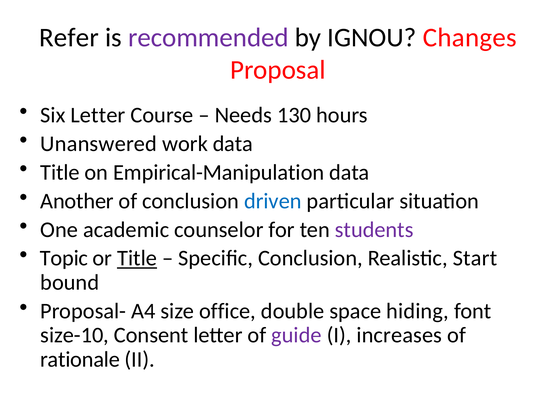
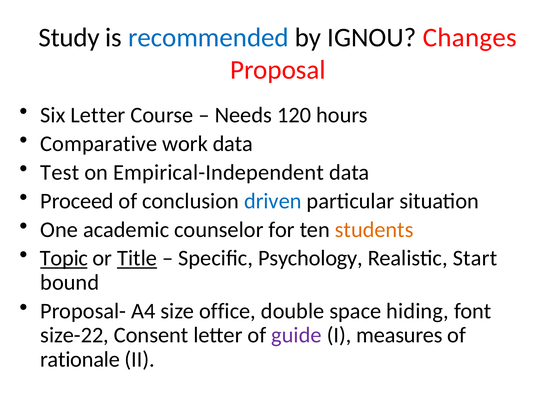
Refer: Refer -> Study (69, 38)
recommended colour: purple -> blue (208, 38)
130: 130 -> 120 (294, 115)
Unanswered: Unanswered -> Comparative (99, 144)
Title: Title -> Test (60, 172)
Empirical-Manipulation: Empirical-Manipulation -> Empirical-Independent (219, 172)
Another: Another -> Proceed (77, 201)
students colour: purple -> orange (374, 230)
Topic underline: none -> present (64, 258)
Specific Conclusion: Conclusion -> Psychology (310, 258)
size-10: size-10 -> size-22 (75, 335)
increases: increases -> measures (399, 335)
